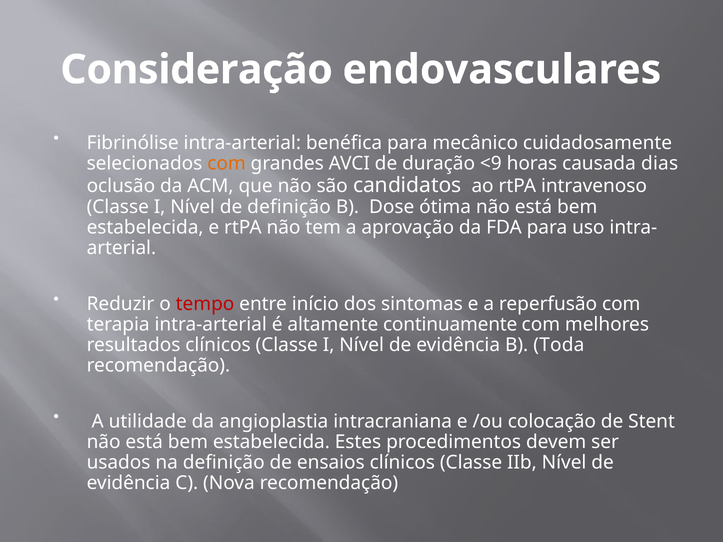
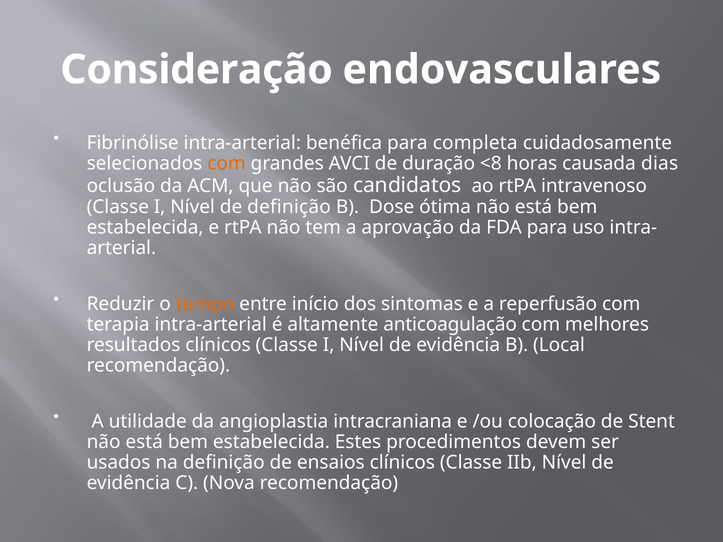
mecânico: mecânico -> completa (475, 143)
<9: <9 -> <8 (491, 163)
tempo colour: red -> orange (205, 304)
continuamente: continuamente -> anticoagulação (450, 324)
Toda: Toda -> Local (559, 345)
